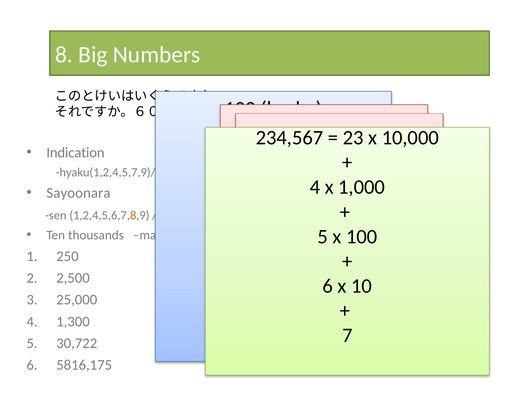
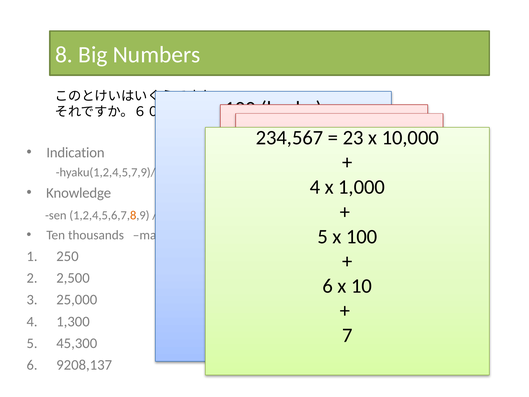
Sayoonara: Sayoonara -> Knowledge (79, 193)
30,722: 30,722 -> 45,300 (77, 343)
5816,175: 5816,175 -> 9208,137 (84, 365)
